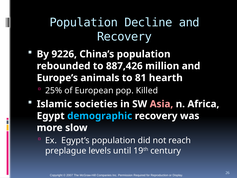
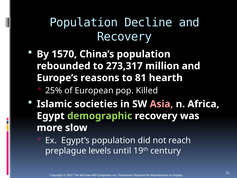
9226: 9226 -> 1570 (64, 54)
887,426: 887,426 -> 273,317 (124, 66)
animals: animals -> reasons (100, 78)
demographic colour: light blue -> light green (100, 116)
